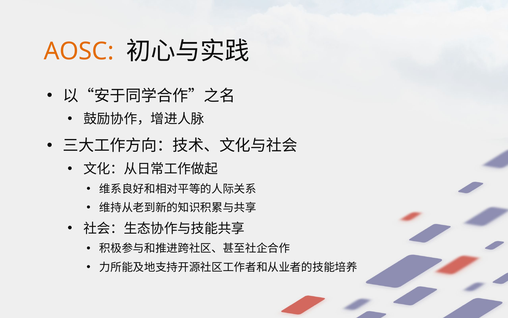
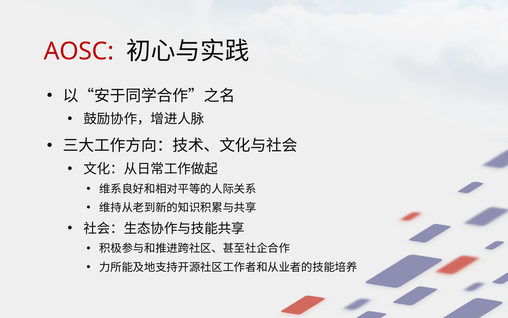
AOSC colour: orange -> red (79, 51)
